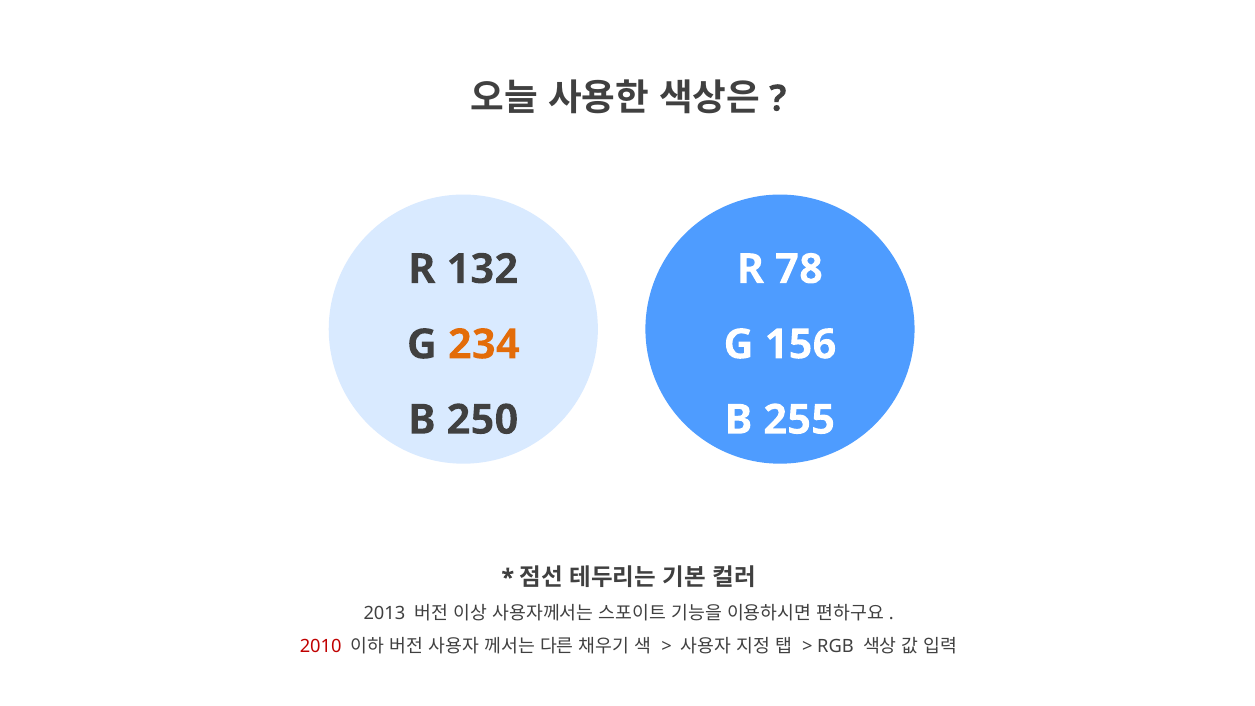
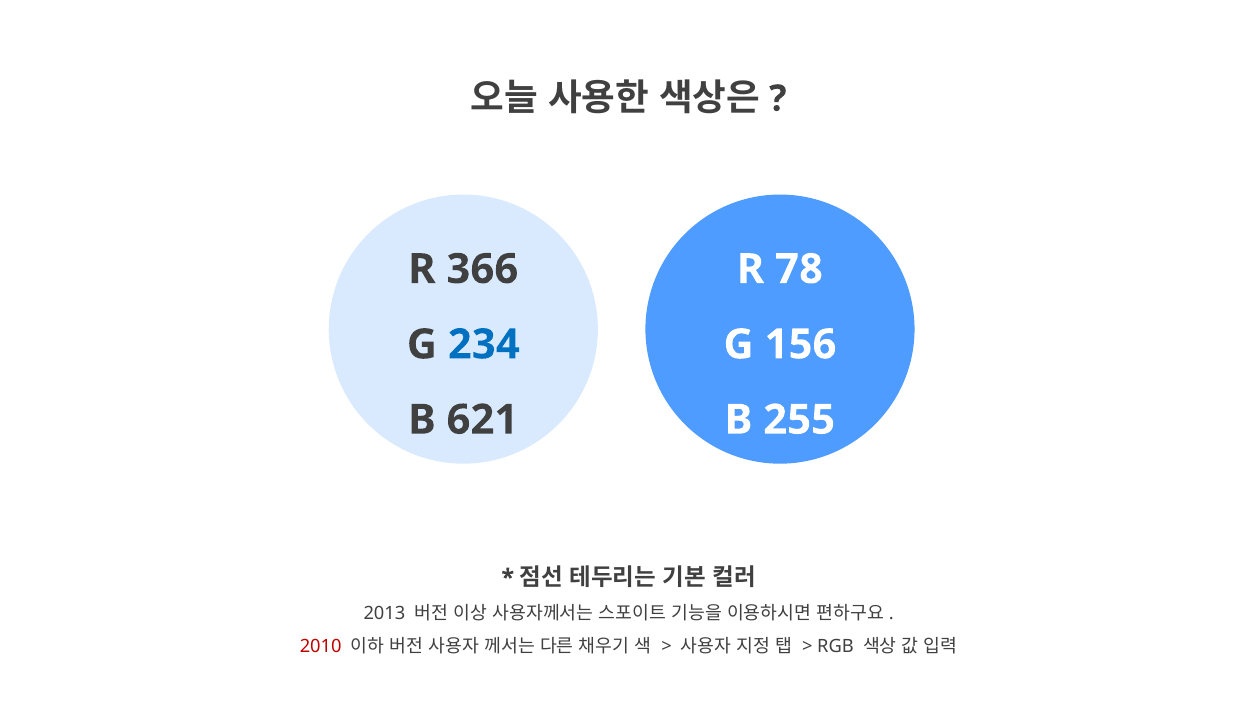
132: 132 -> 366 (482, 269)
234 colour: orange -> blue (484, 345)
250: 250 -> 621 (482, 420)
